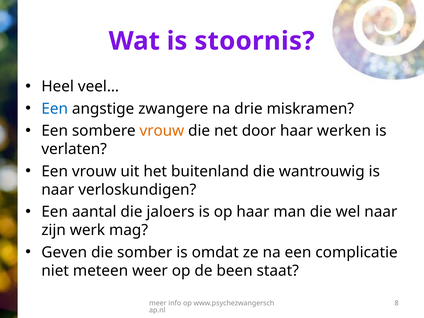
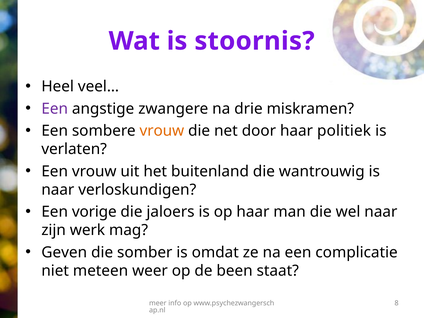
Een colour: blue -> purple (55, 109)
werken: werken -> politiek (344, 131)
aantal: aantal -> vorige (94, 212)
